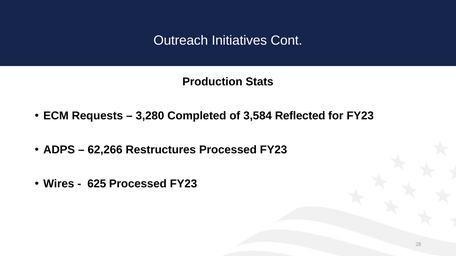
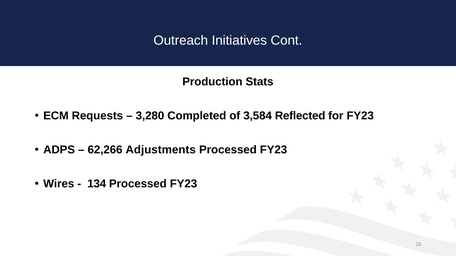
Restructures: Restructures -> Adjustments (161, 150)
625: 625 -> 134 (97, 184)
